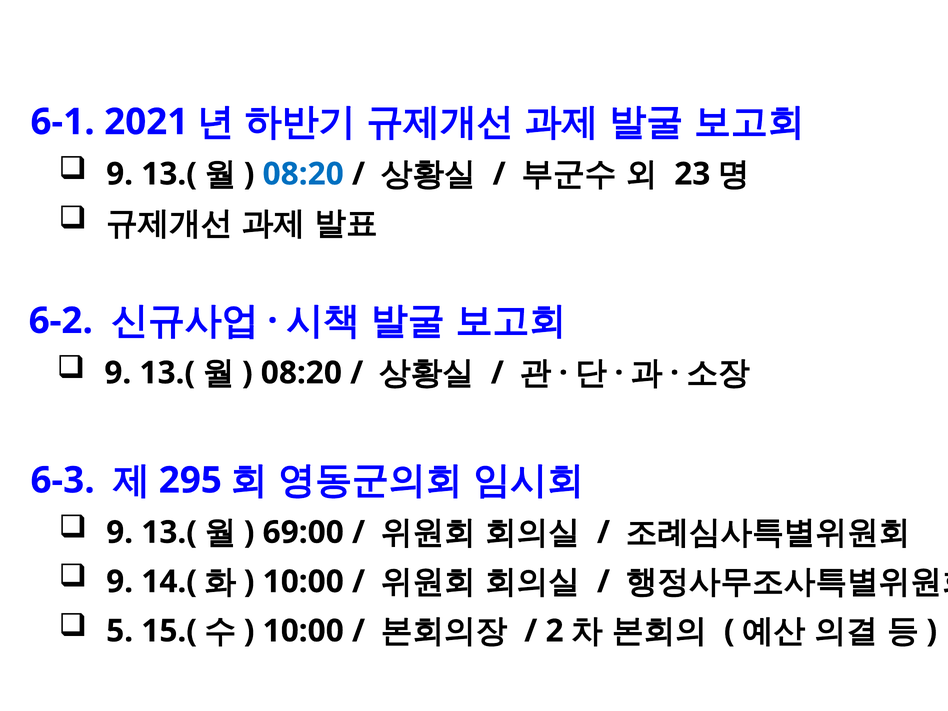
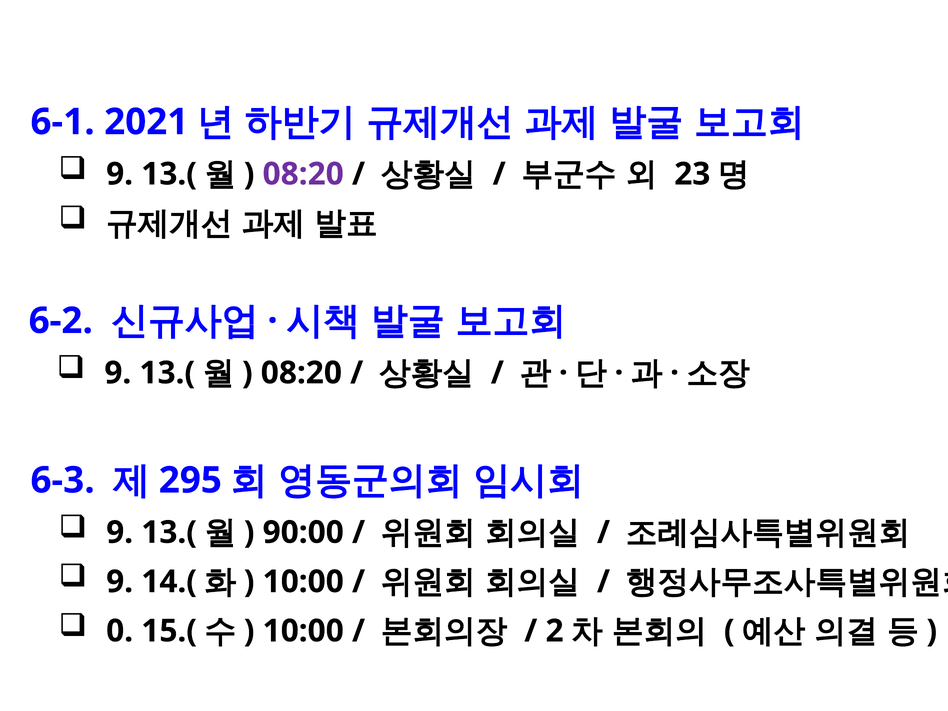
08:20 colour: blue -> purple (303, 174)
69:00: 69:00 -> 90:00 (303, 532)
5: 5 -> 0 (120, 631)
